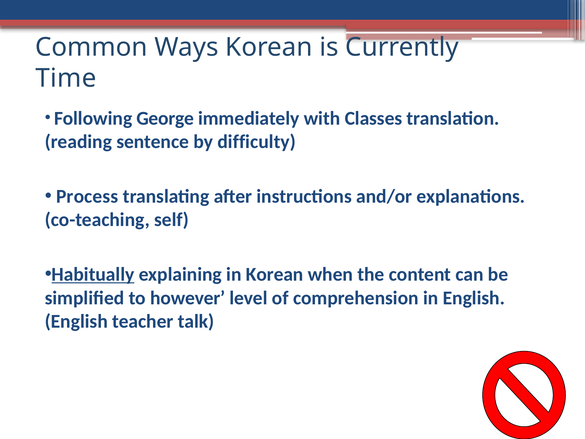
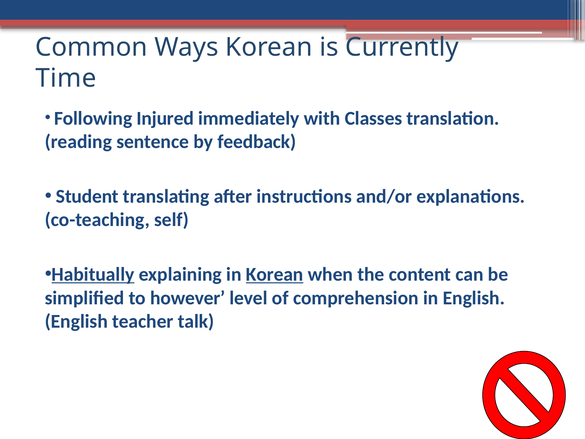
George: George -> Injured (165, 118)
difficulty: difficulty -> feedback (257, 142)
Process: Process -> Student (87, 196)
Korean underline: none -> present (275, 274)
